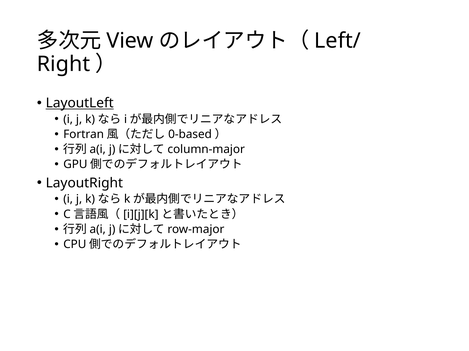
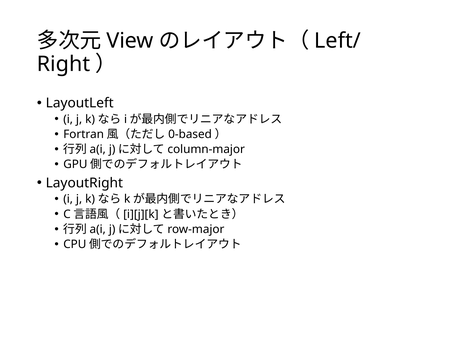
LayoutLeft underline: present -> none (80, 103)
